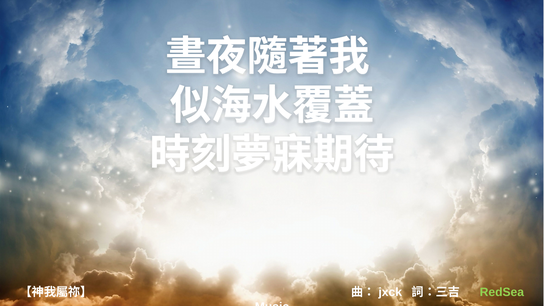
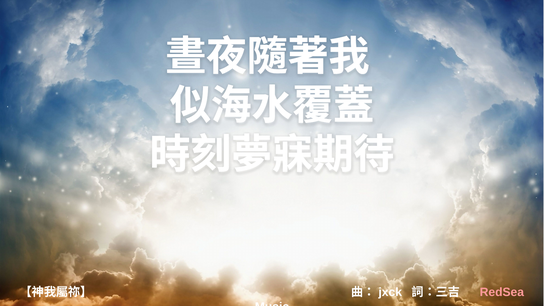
RedSea colour: light green -> pink (502, 292)
